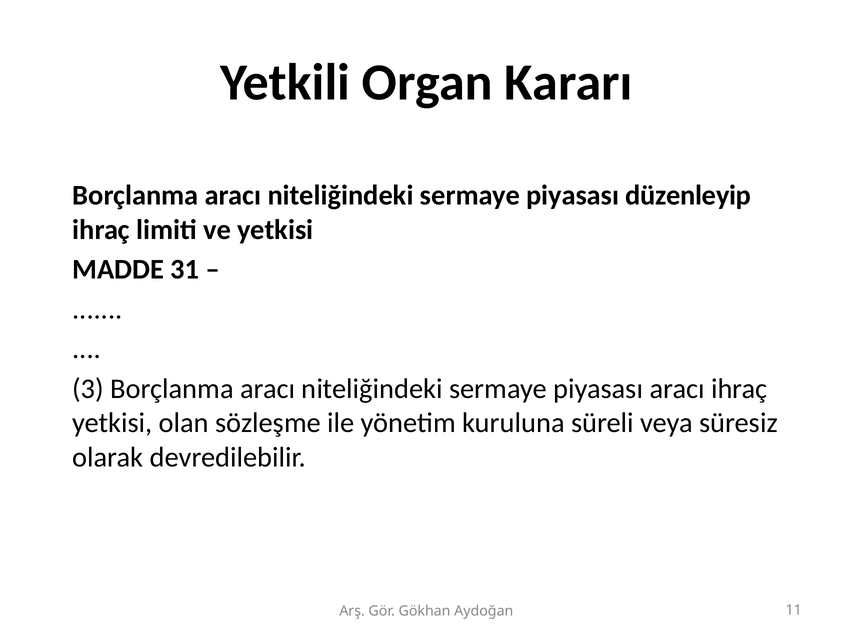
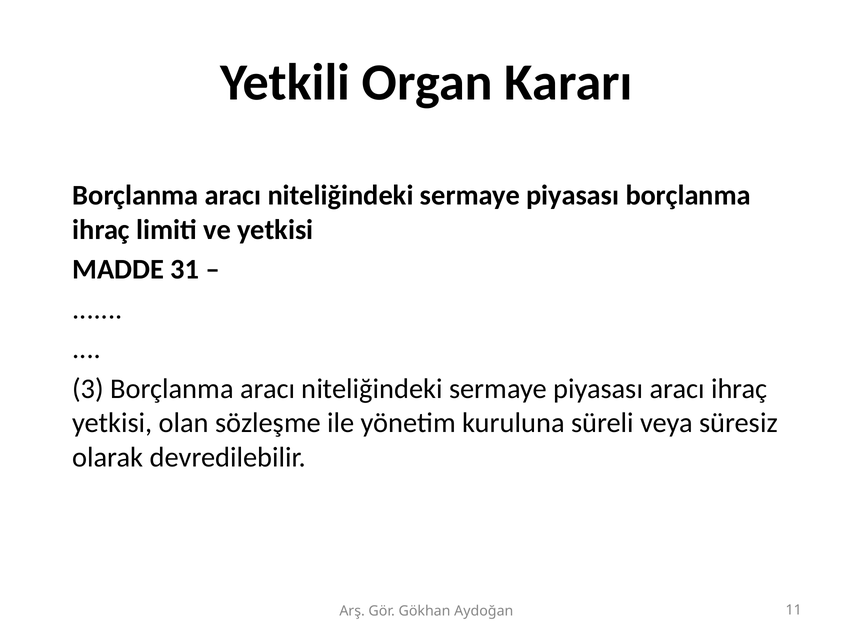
piyasası düzenleyip: düzenleyip -> borçlanma (688, 195)
